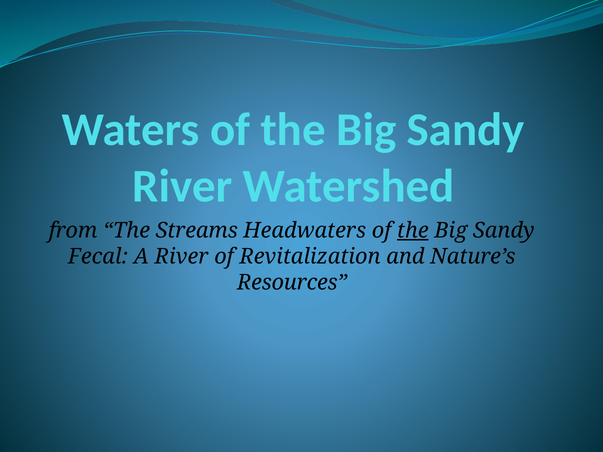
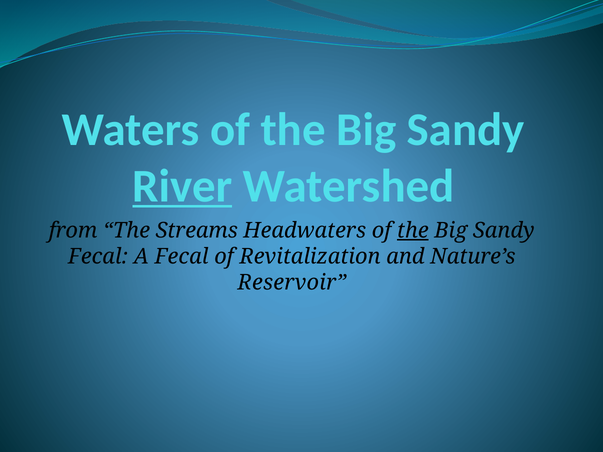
River underline: none -> present (182, 186)
A River: River -> Fecal (182, 257)
Resources: Resources -> Reservoir (292, 283)
